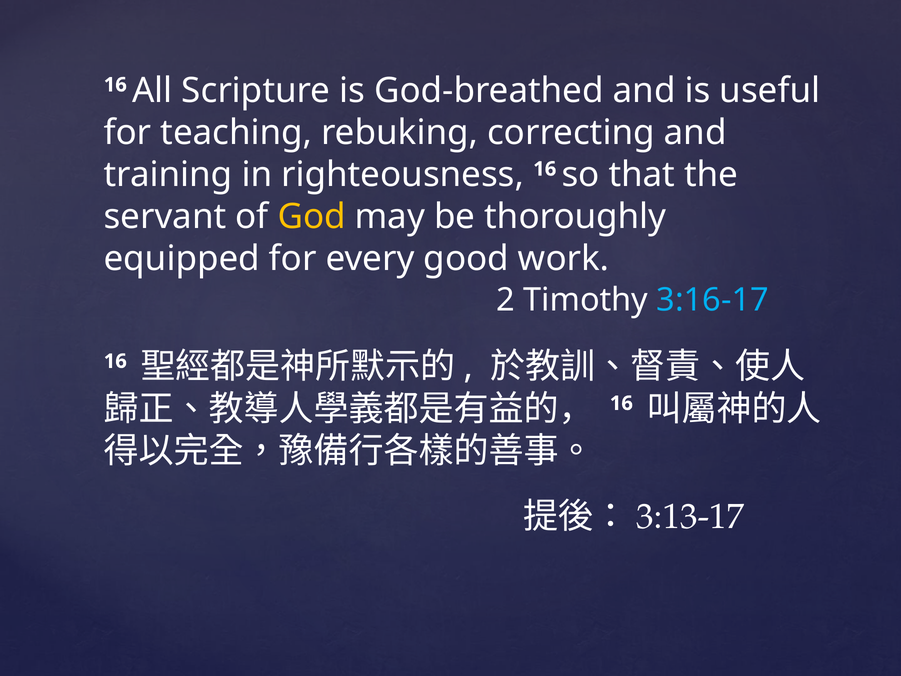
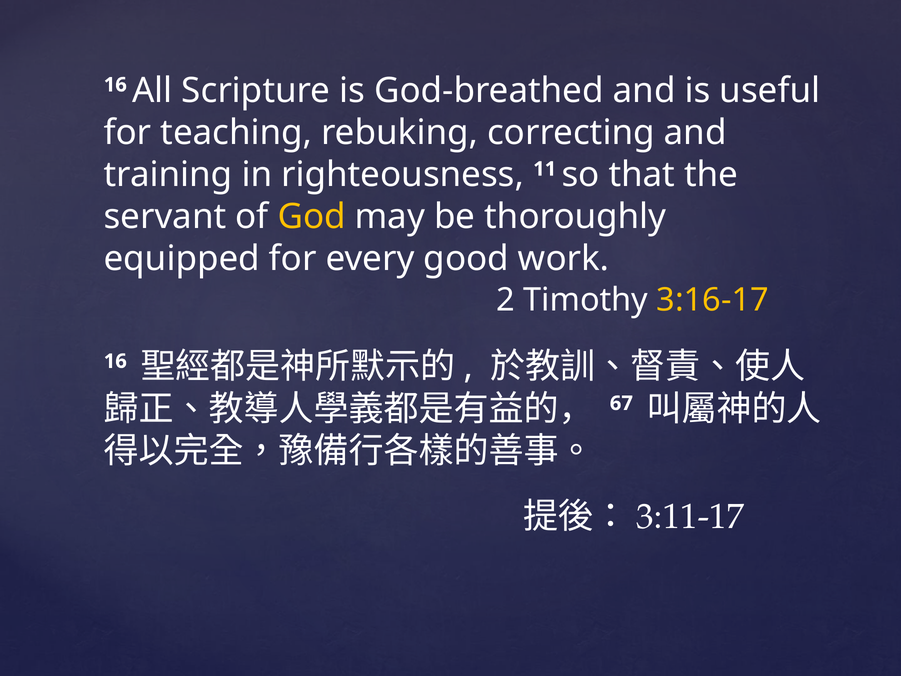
righteousness 16: 16 -> 11 (545, 169)
3:16-17 colour: light blue -> yellow (713, 300)
16: 16 -> 67 (621, 403)
3:13-17: 3:13-17 -> 3:11-17 (690, 517)
